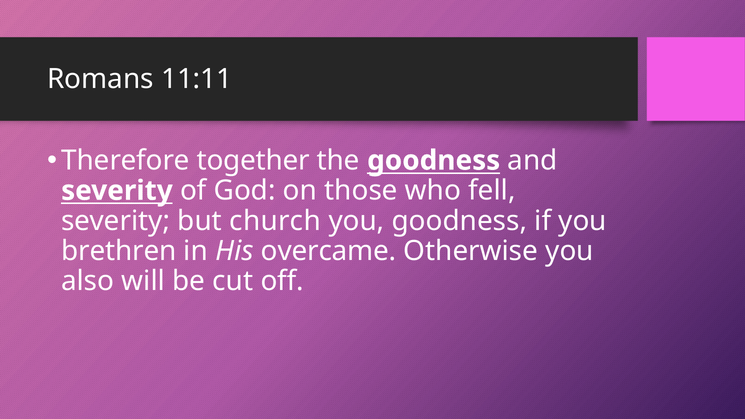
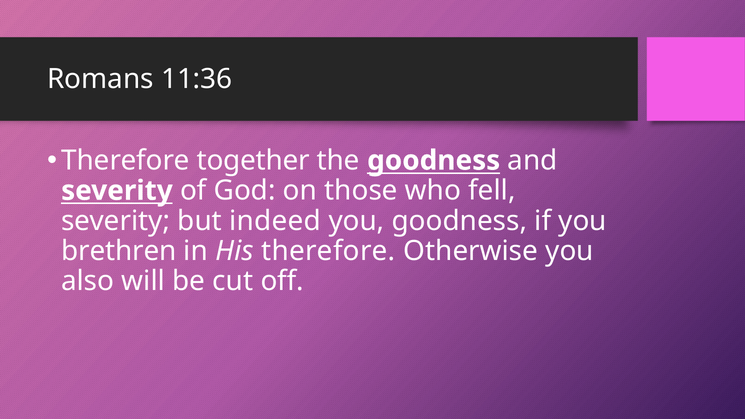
11:11: 11:11 -> 11:36 (197, 79)
church: church -> indeed (275, 221)
His overcame: overcame -> therefore (328, 251)
